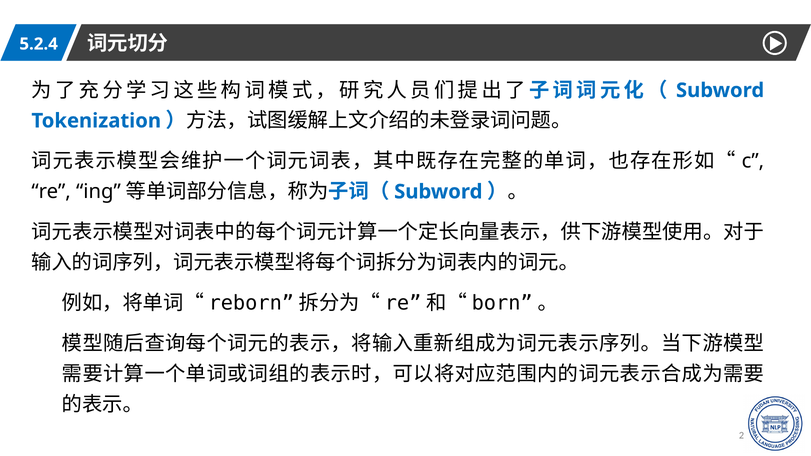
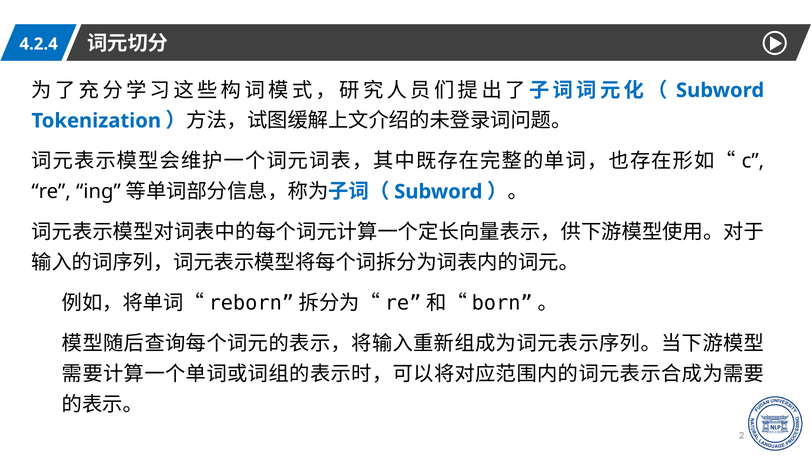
5.2.4: 5.2.4 -> 4.2.4 (39, 44)
